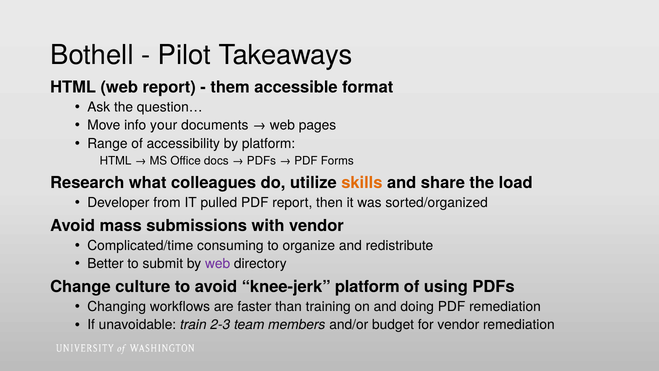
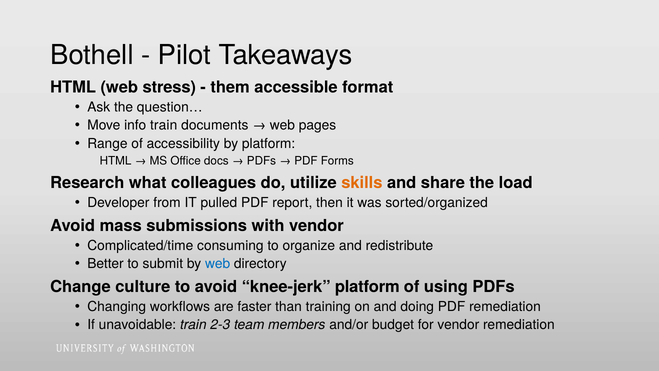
web report: report -> stress (169, 87)
info your: your -> train (164, 125)
web colour: purple -> blue (218, 264)
